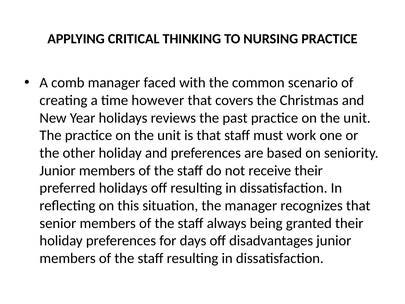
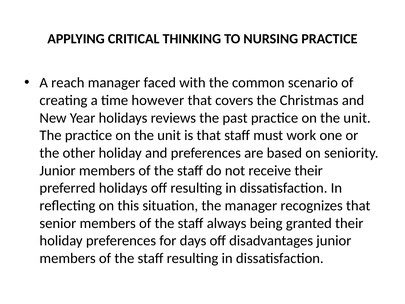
comb: comb -> reach (68, 83)
